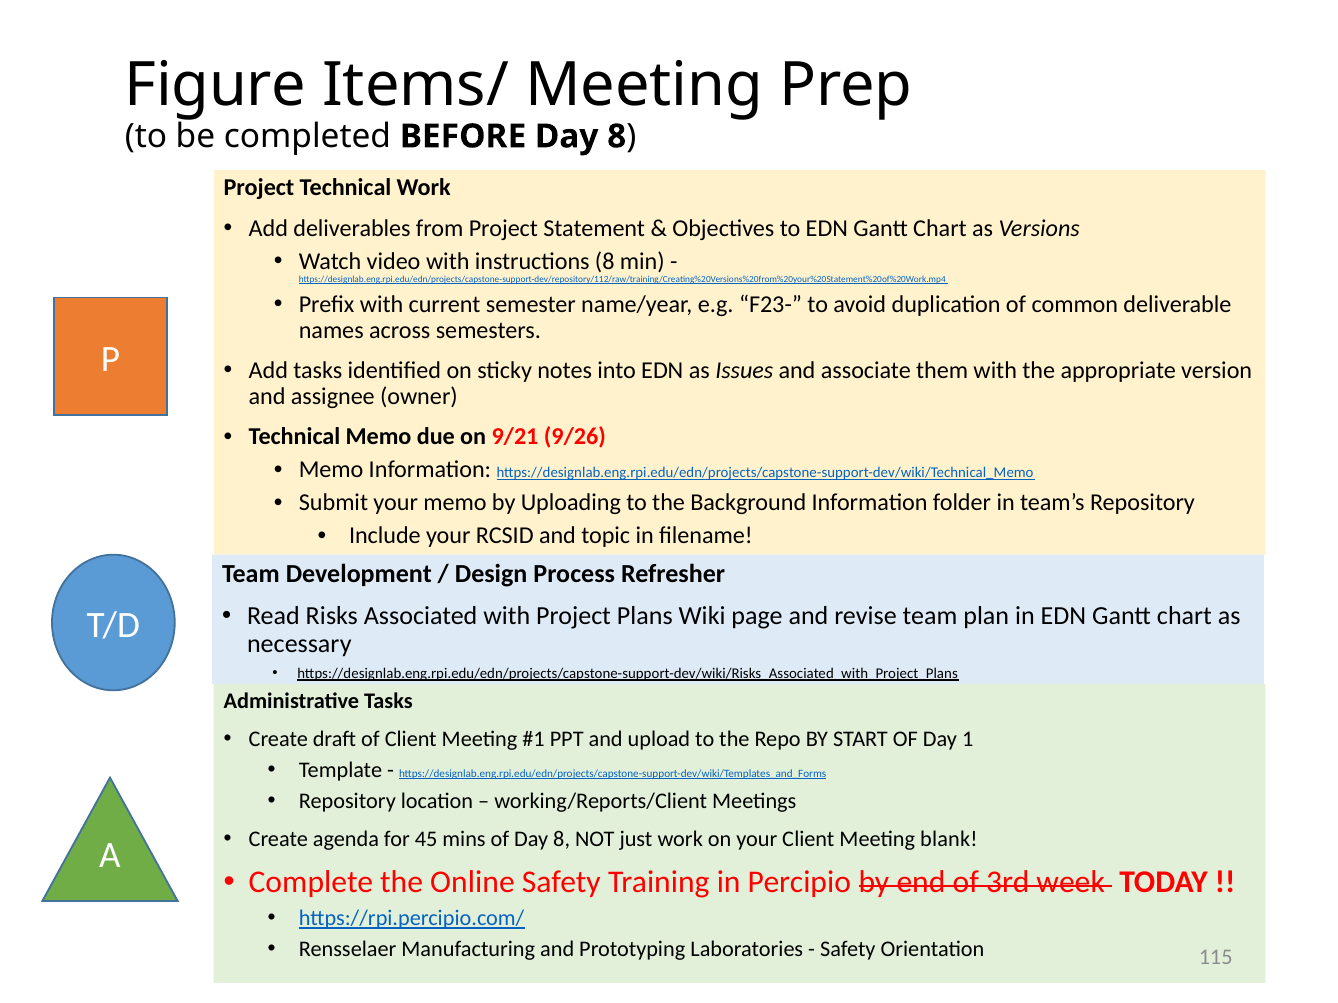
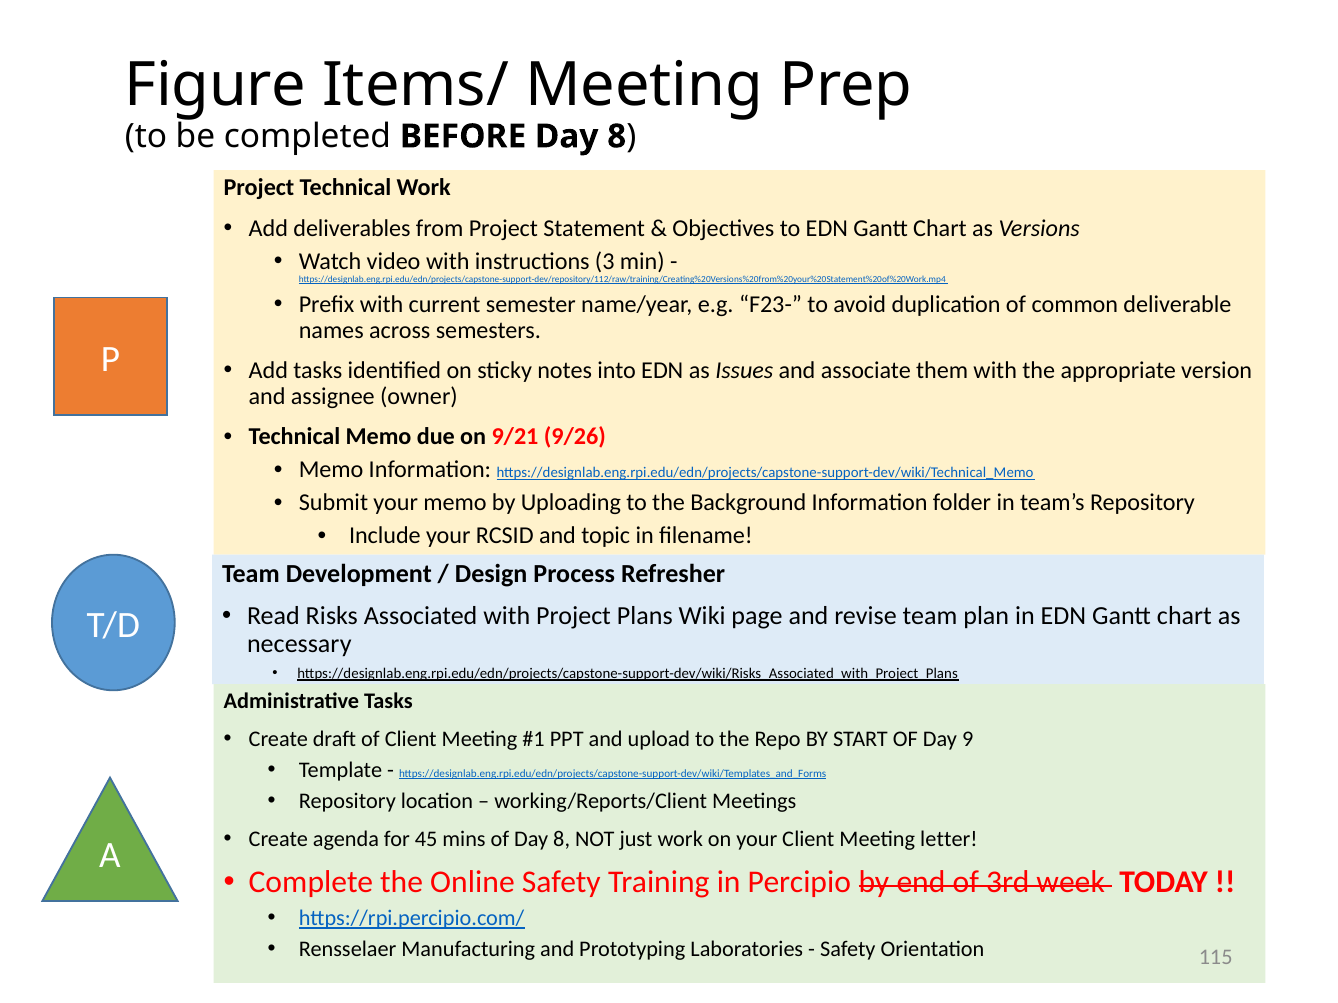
instructions 8: 8 -> 3 (605, 261)
1: 1 -> 9 (968, 739)
blank: blank -> letter (949, 840)
